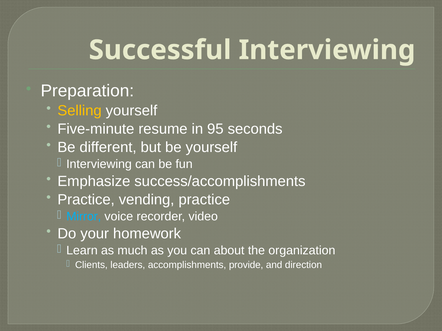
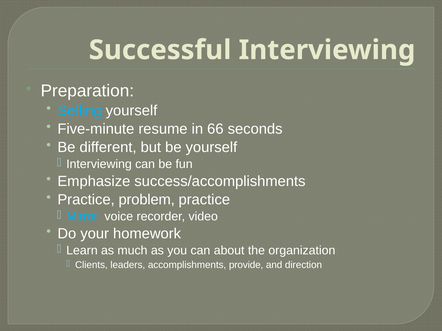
Selling colour: yellow -> light blue (80, 111)
95: 95 -> 66 (215, 129)
vending: vending -> problem (147, 200)
